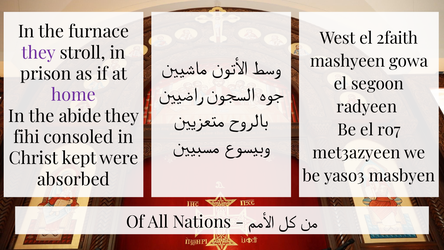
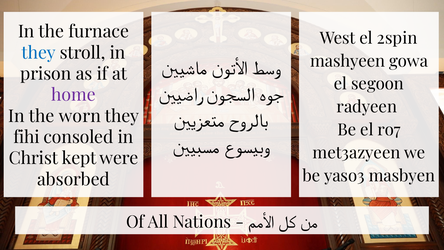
2faith: 2faith -> 2spin (397, 38)
they colour: purple -> blue (39, 53)
abide: abide -> worn (80, 116)
